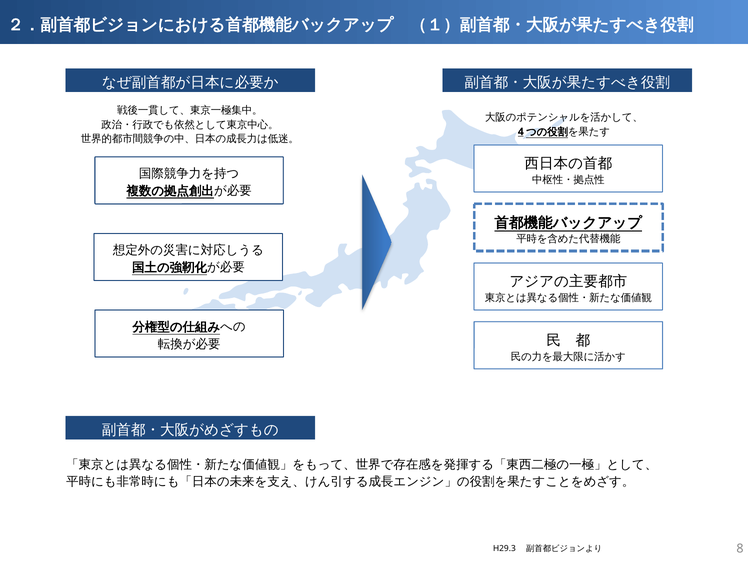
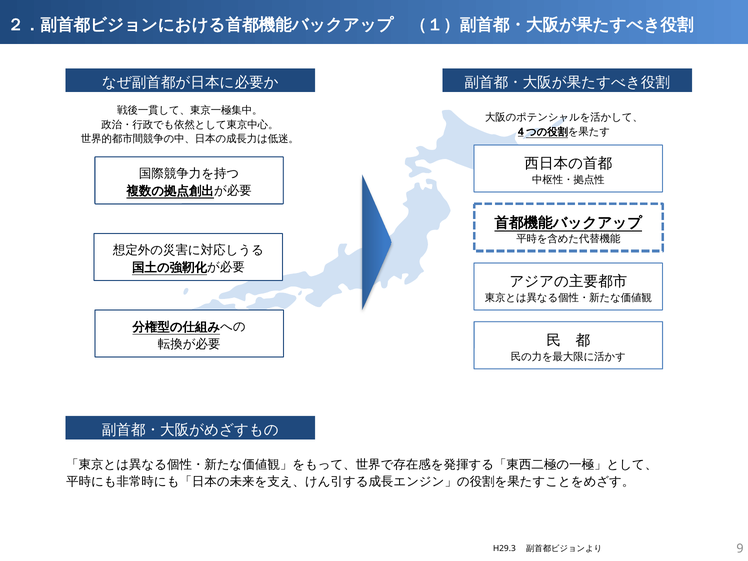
8: 8 -> 9 (740, 549)
